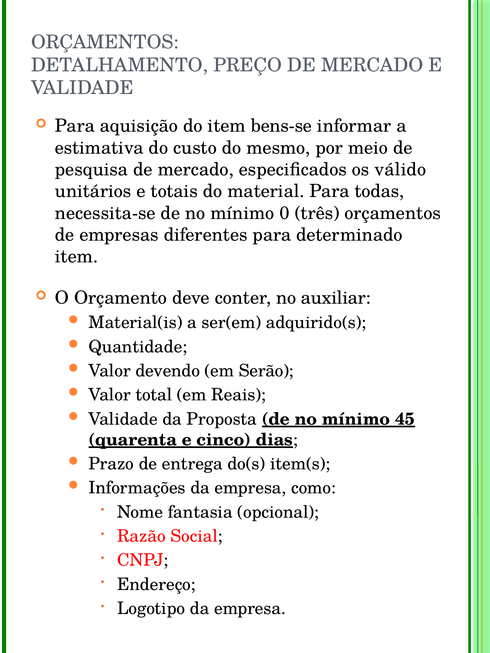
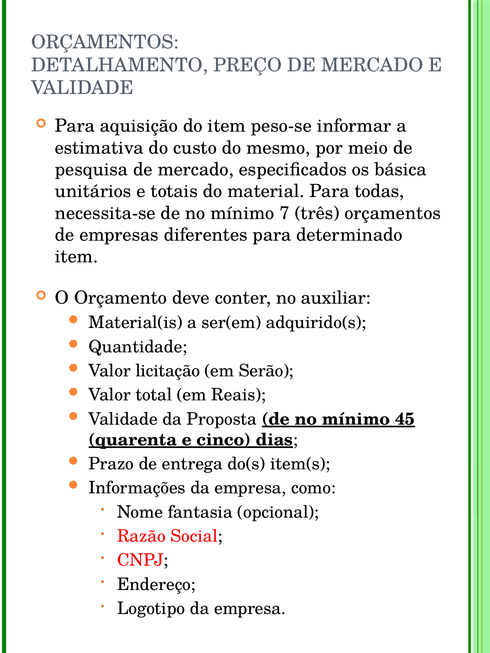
bens-se: bens-se -> peso-se (281, 126)
válido: válido -> básica (401, 170)
0: 0 -> 7 (285, 213)
devendo: devendo -> licitação (168, 371)
